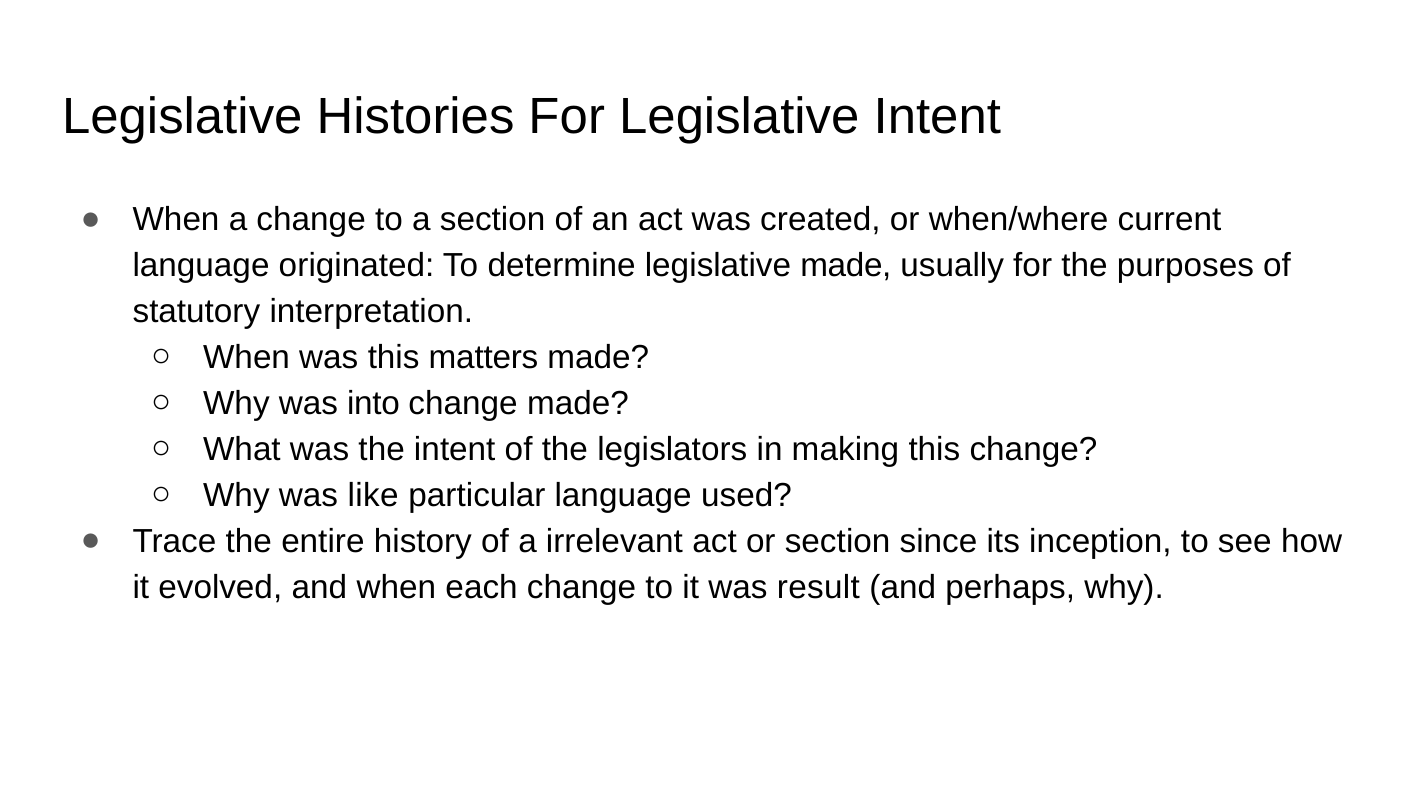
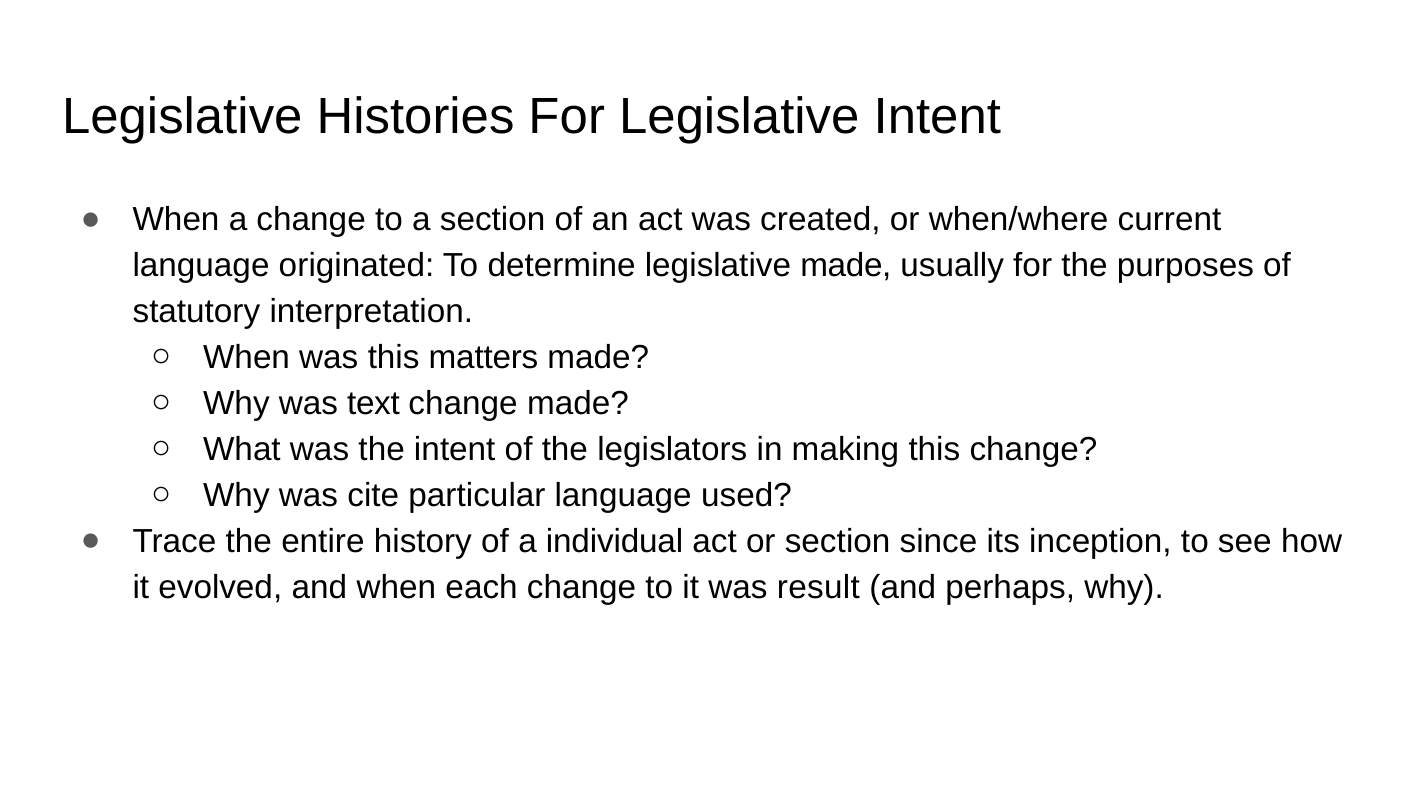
into: into -> text (373, 403)
like: like -> cite (373, 495)
irrelevant: irrelevant -> individual (615, 541)
